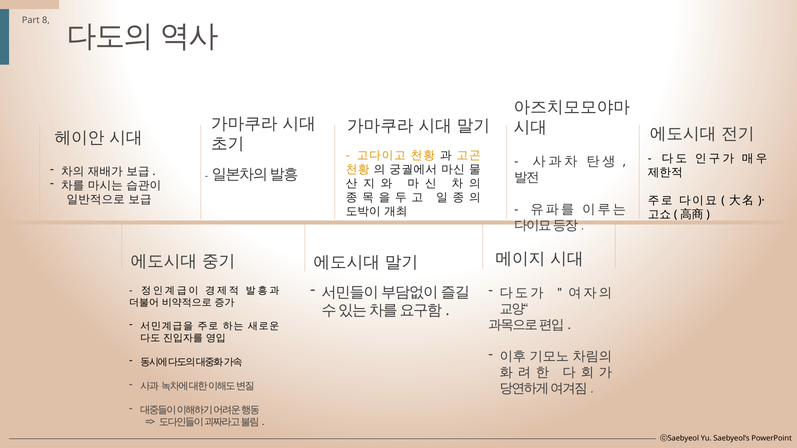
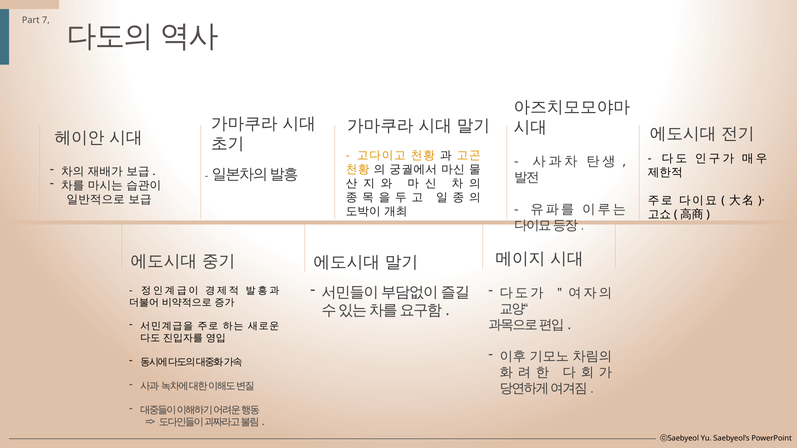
8: 8 -> 7 (46, 20)
